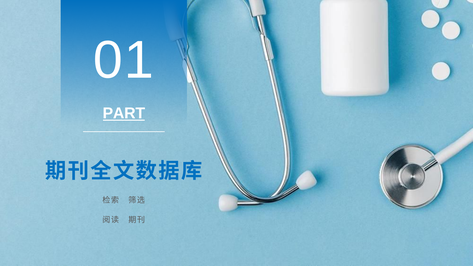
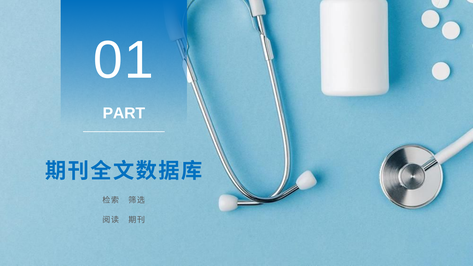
PART underline: present -> none (124, 113)
